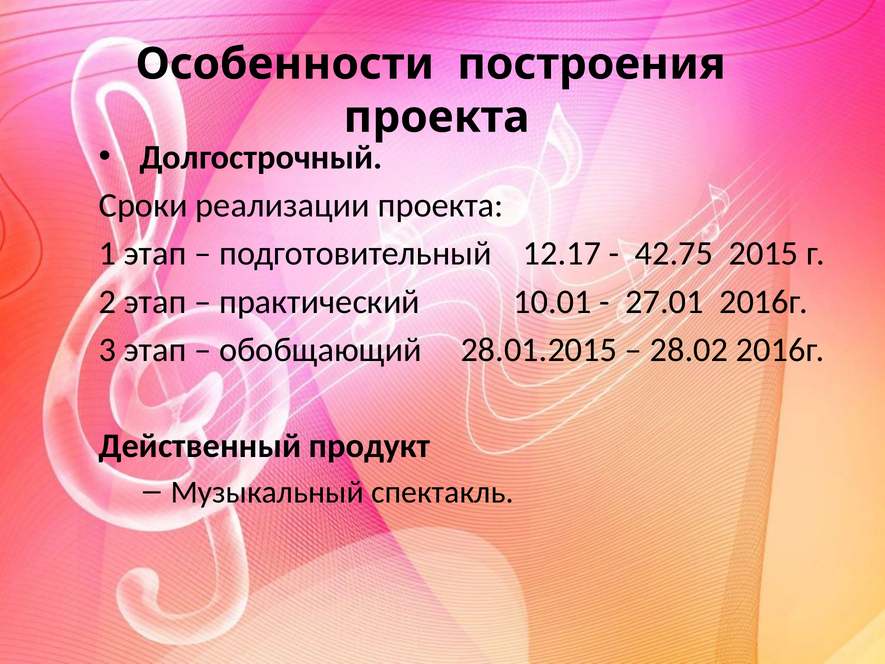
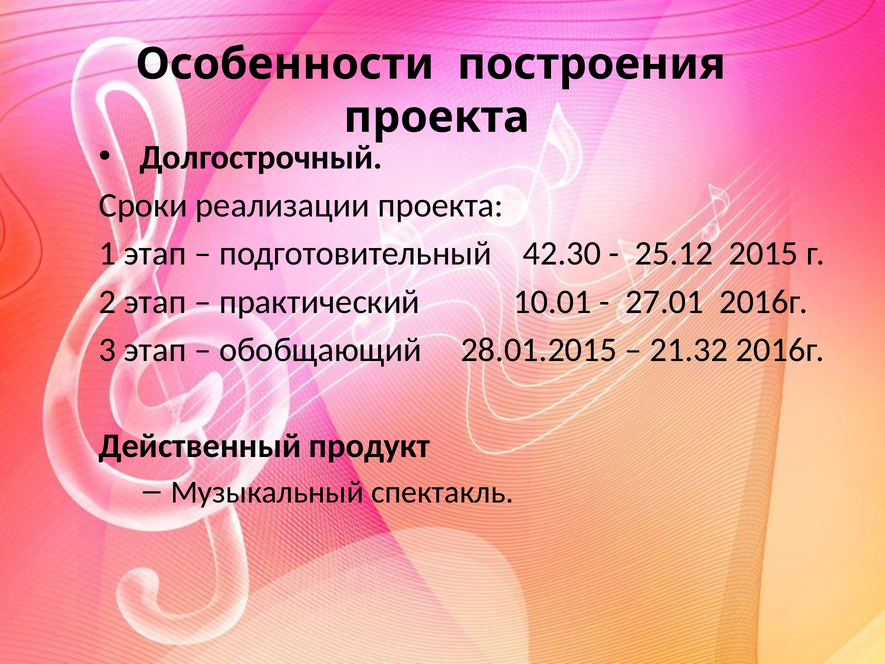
12.17: 12.17 -> 42.30 (562, 253)
42.75: 42.75 -> 25.12 (674, 253)
28.02: 28.02 -> 21.32 (689, 350)
